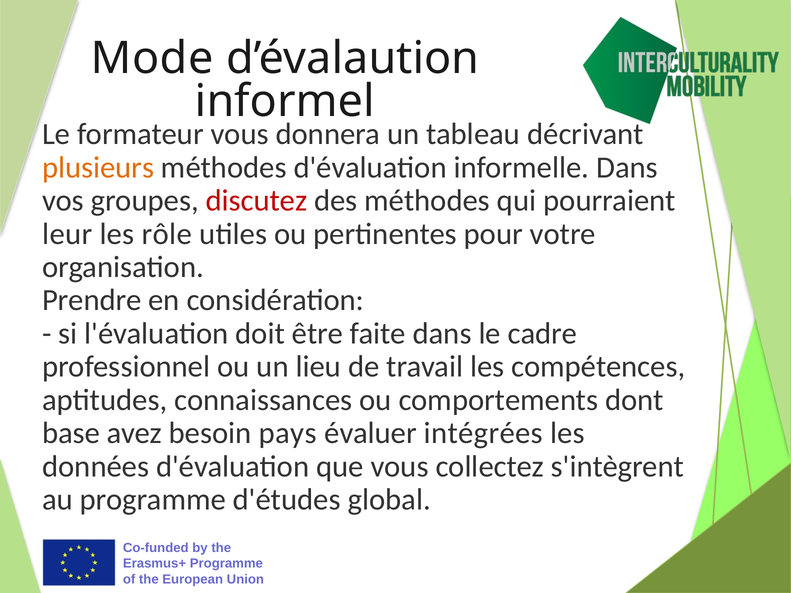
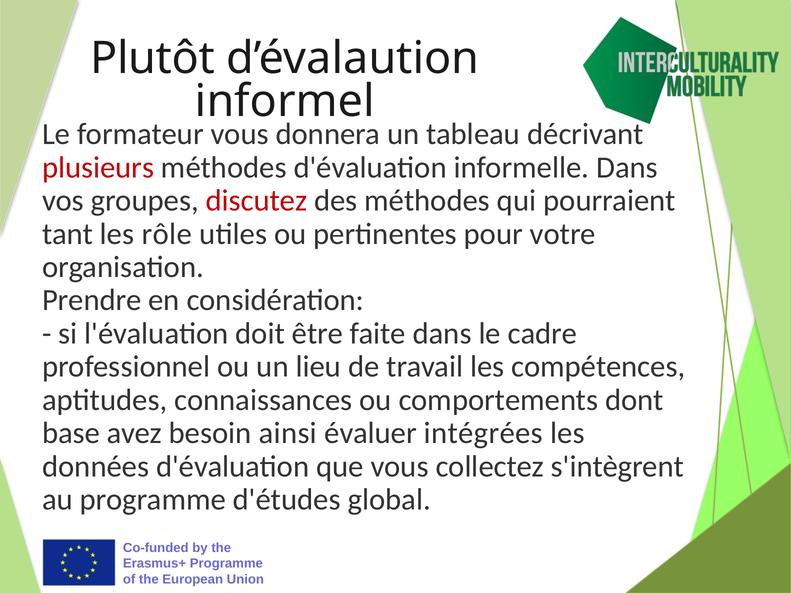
Mode: Mode -> Plutôt (153, 58)
plusieurs colour: orange -> red (98, 168)
leur: leur -> tant (68, 234)
pays: pays -> ainsi (288, 433)
